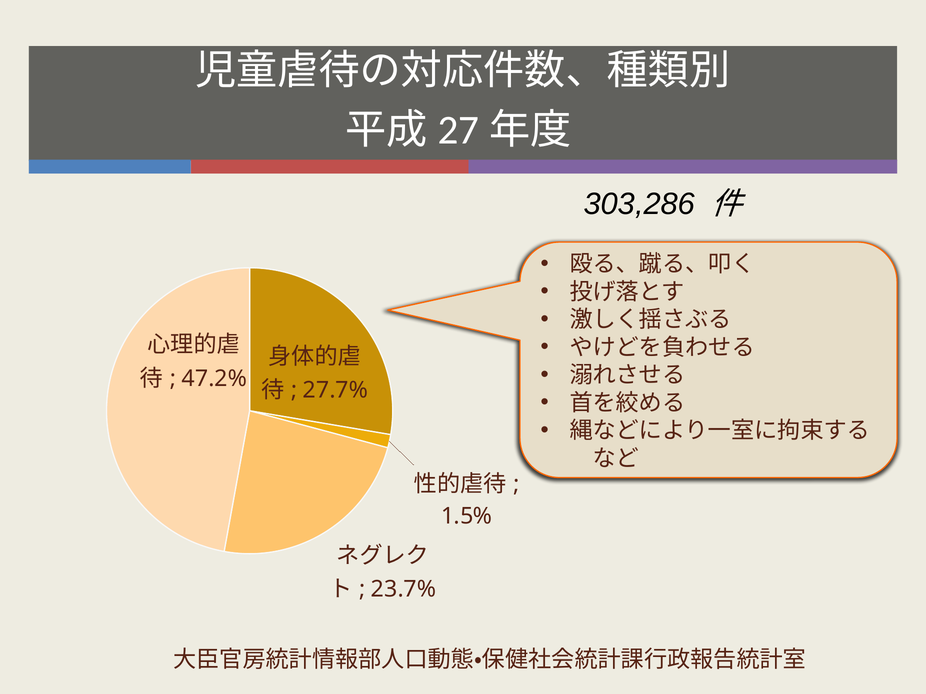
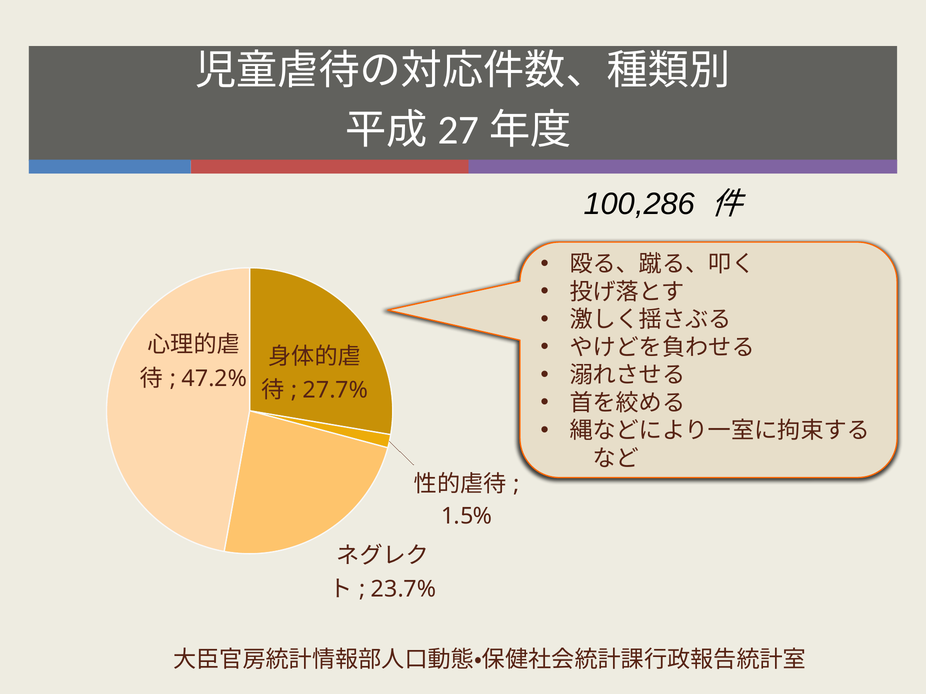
303,286: 303,286 -> 100,286 (639, 204)
